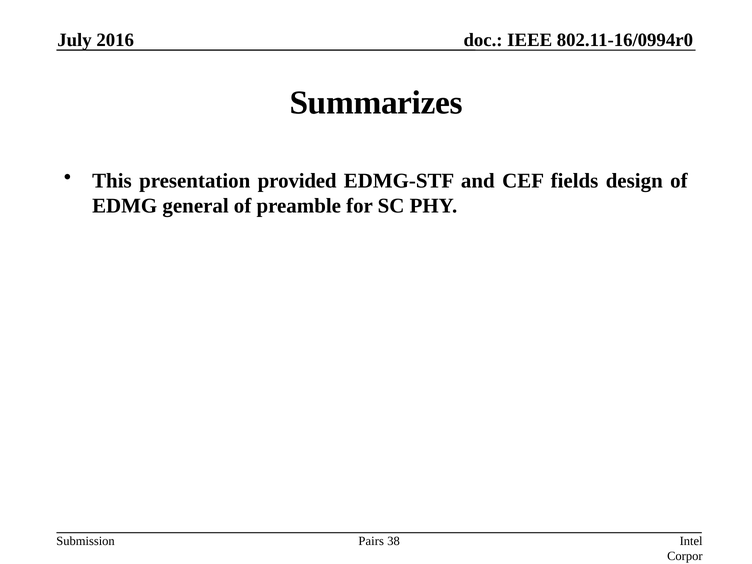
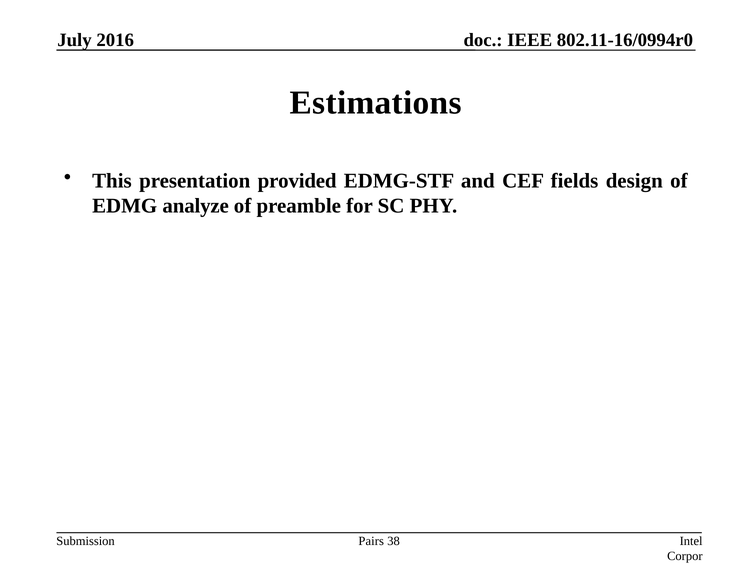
Summarizes: Summarizes -> Estimations (376, 103)
general: general -> analyze (196, 206)
